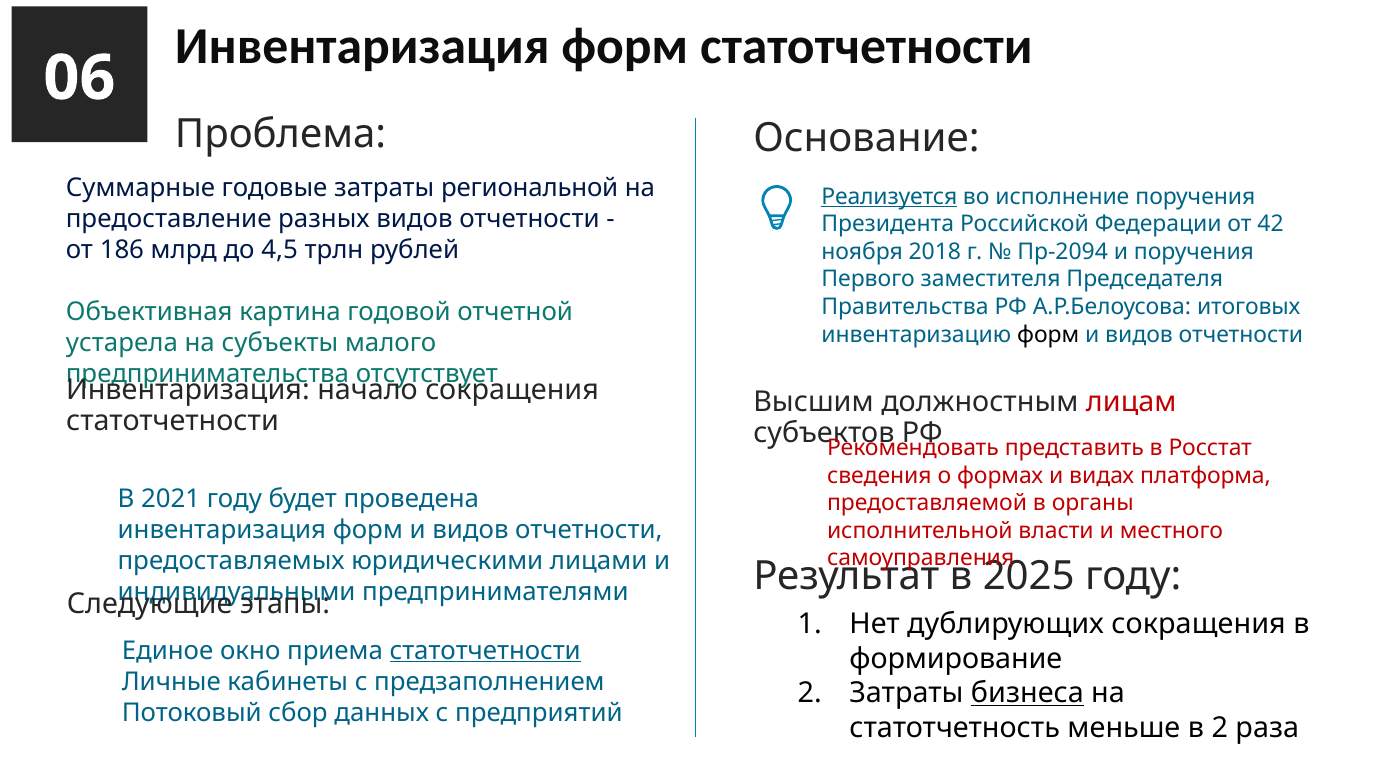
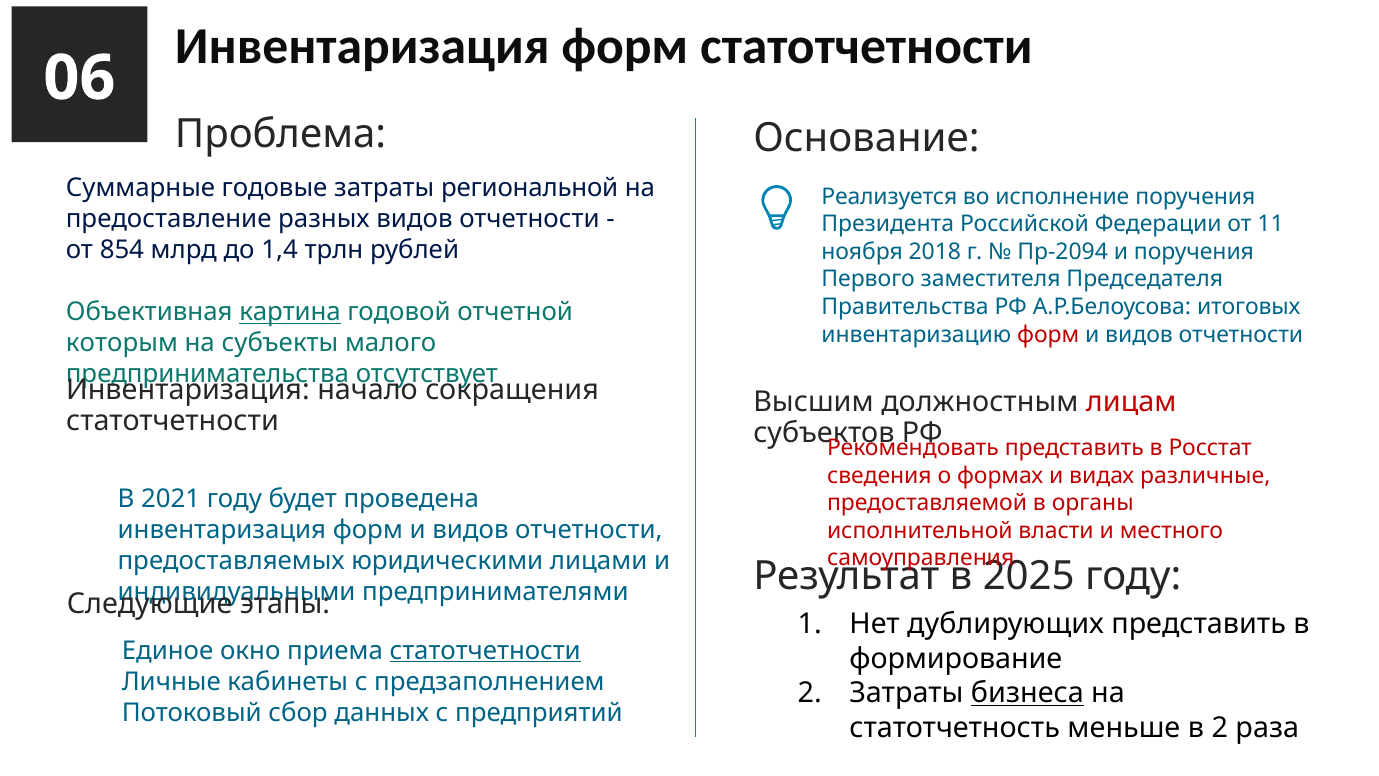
Реализуется underline: present -> none (889, 197)
42: 42 -> 11 (1271, 224)
186: 186 -> 854 (122, 250)
4,5: 4,5 -> 1,4 (280, 250)
картина underline: none -> present (290, 312)
форм colour: black -> red (1048, 334)
устарела: устарела -> которым (122, 343)
платформа: платформа -> различные (1205, 475)
дублирующих сокращения: сокращения -> представить (1199, 624)
